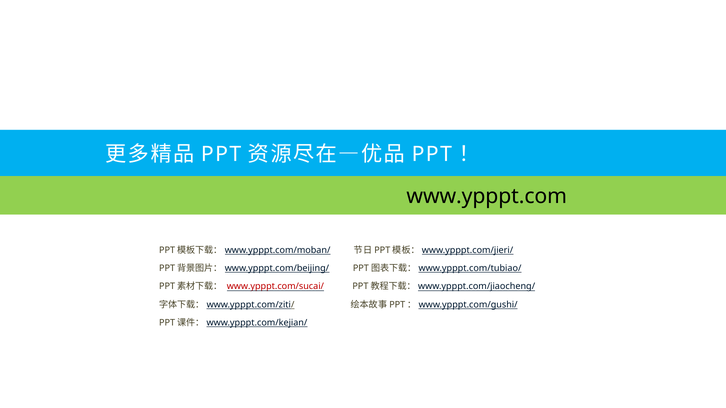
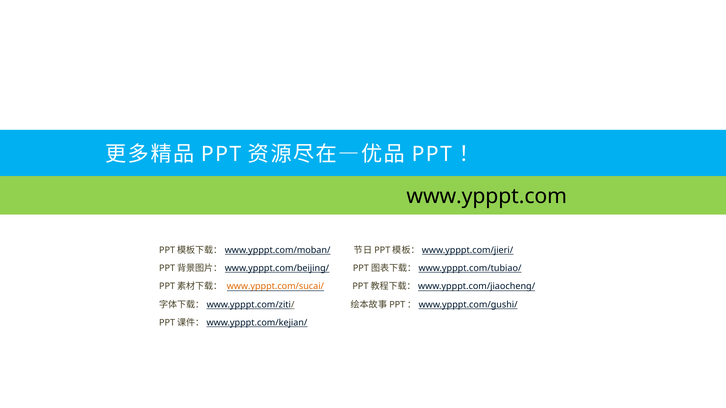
www.ypppt.com/sucai/ colour: red -> orange (275, 287)
